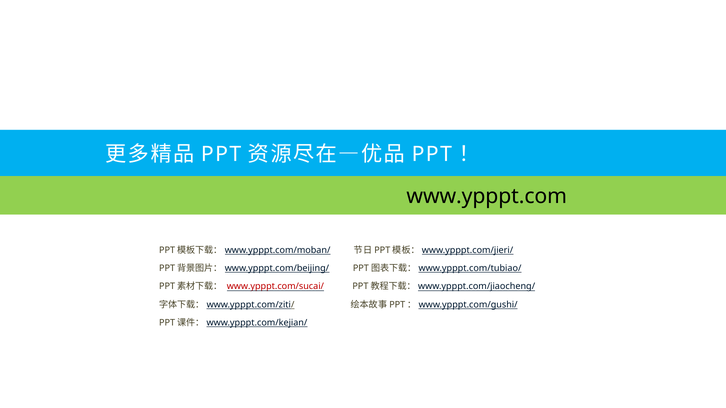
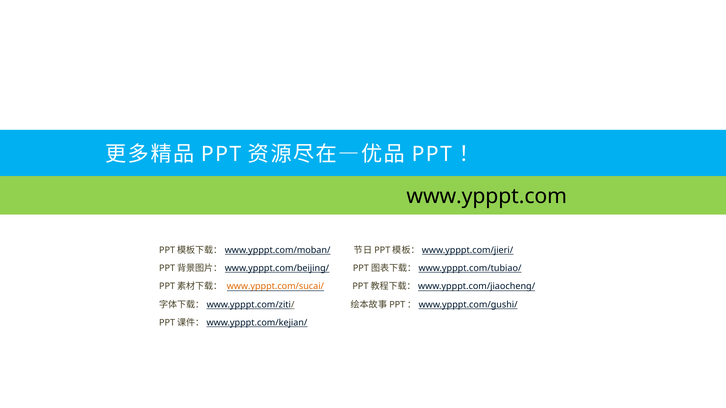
www.ypppt.com/sucai/ colour: red -> orange (275, 287)
